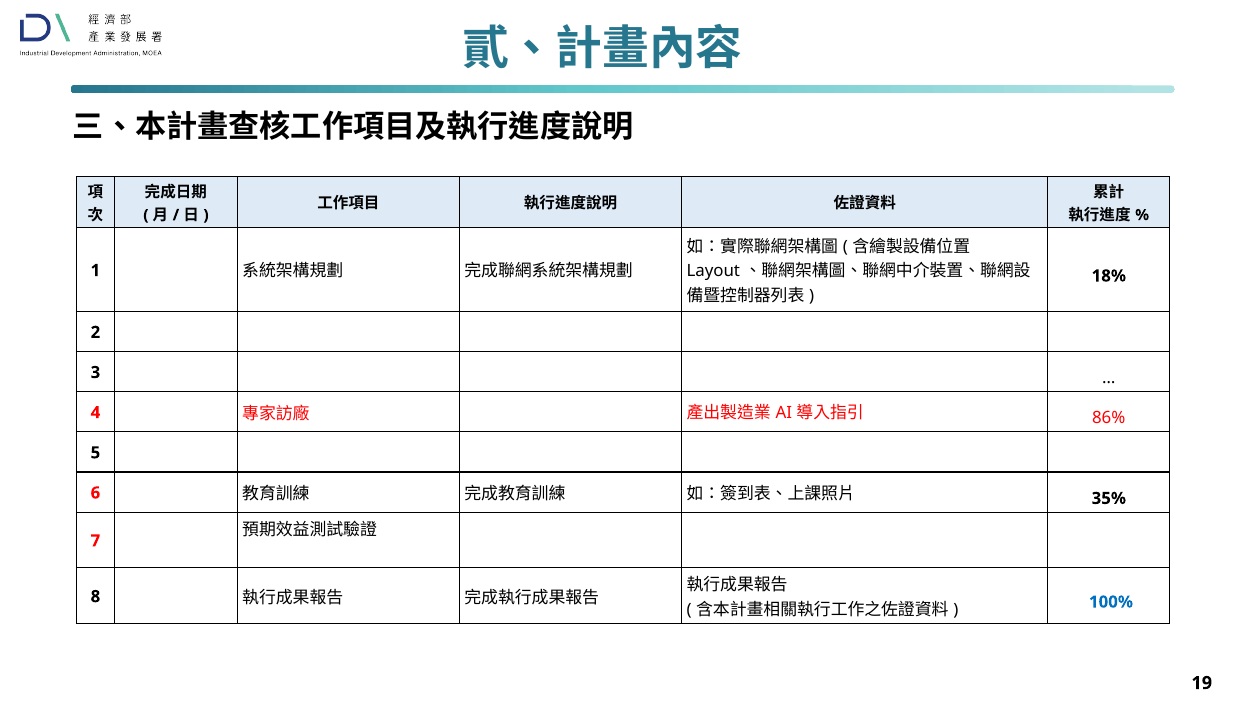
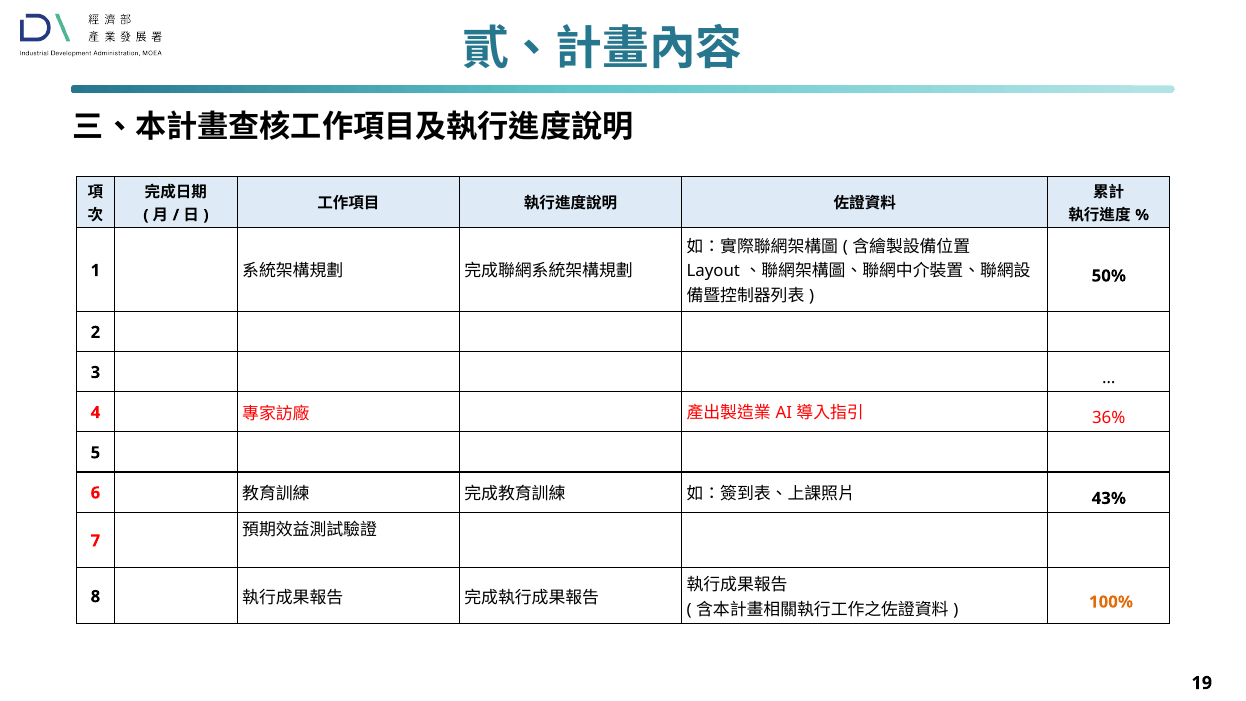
18%: 18% -> 50% (1109, 276)
86%: 86% -> 36% (1109, 418)
35%: 35% -> 43% (1109, 498)
100% colour: blue -> orange (1111, 602)
